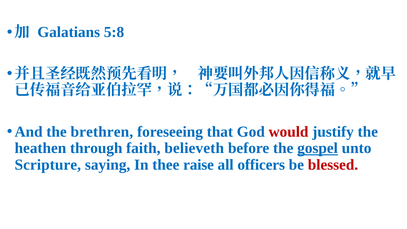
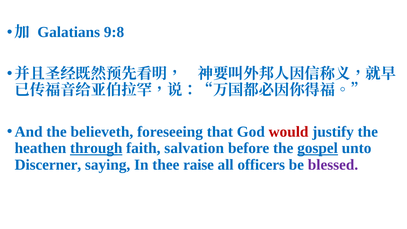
5:8: 5:8 -> 9:8 (114, 32)
brethren: brethren -> believeth (102, 132)
through underline: none -> present (96, 148)
believeth: believeth -> salvation (194, 148)
Scripture: Scripture -> Discerner (48, 165)
blessed colour: red -> purple (333, 165)
